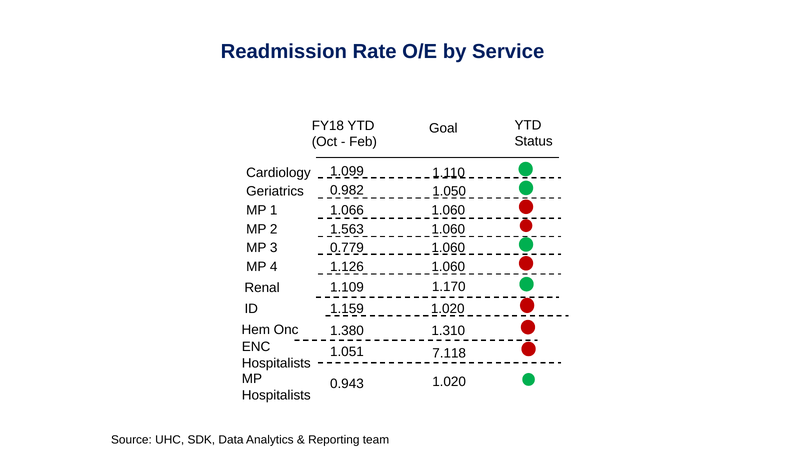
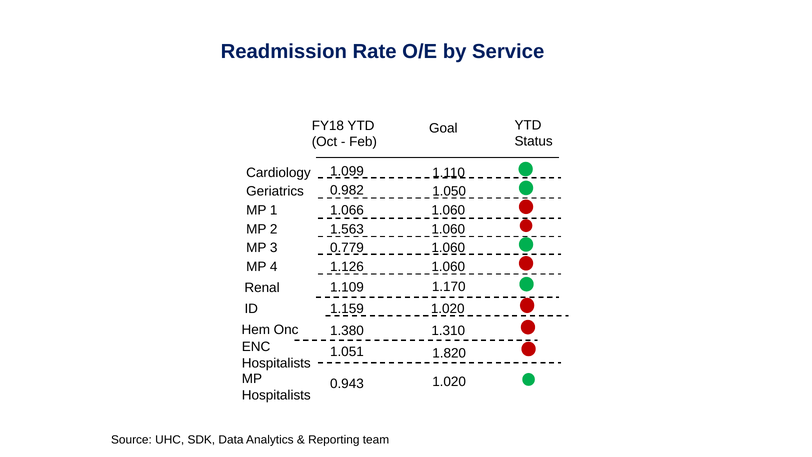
7.118: 7.118 -> 1.820 (449, 353)
